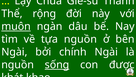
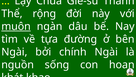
tựa nguồn: nguồn -> đường (80, 39)
sống underline: present -> none (57, 64)
được: được -> hoan (122, 64)
